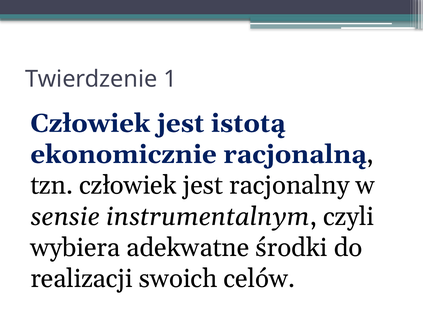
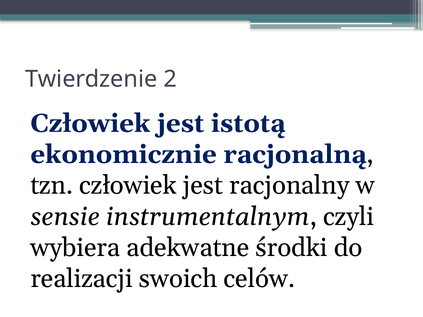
1: 1 -> 2 (170, 79)
